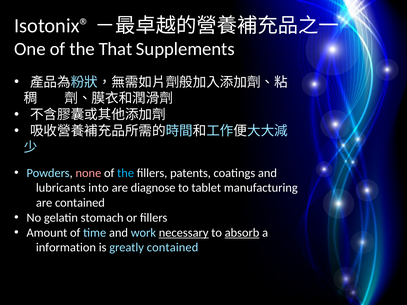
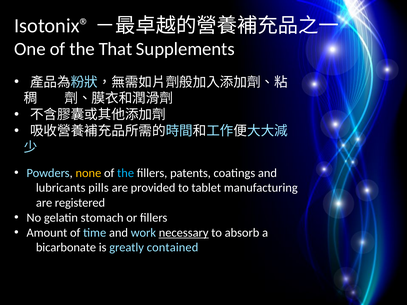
none colour: pink -> yellow (88, 173)
into: into -> pills (98, 188)
diagnose: diagnose -> provided (153, 188)
are contained: contained -> registered (80, 203)
absorb underline: present -> none (242, 233)
information: information -> bicarbonate (66, 248)
